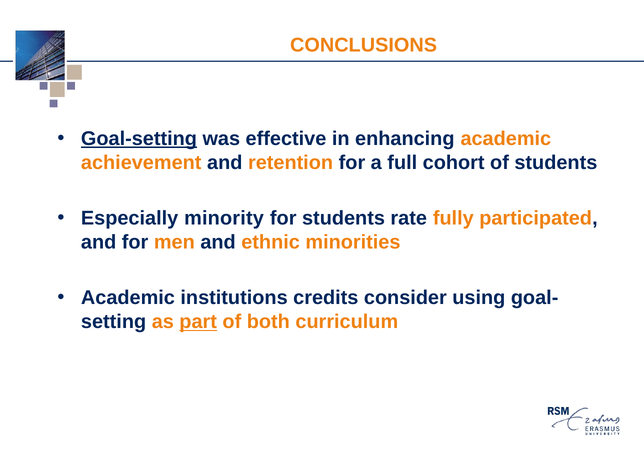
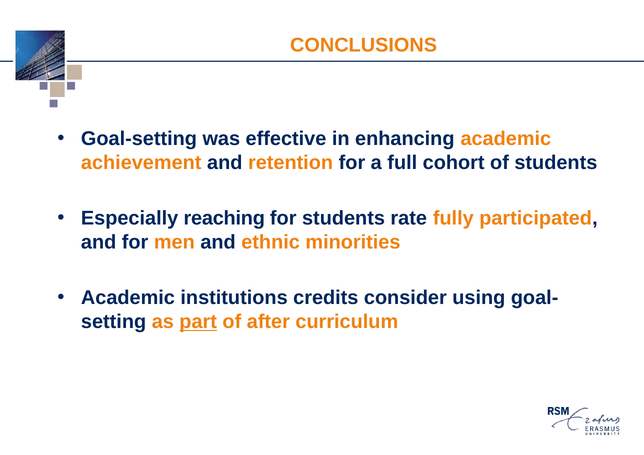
Goal-setting underline: present -> none (139, 139)
minority: minority -> reaching (224, 219)
both: both -> after (268, 322)
